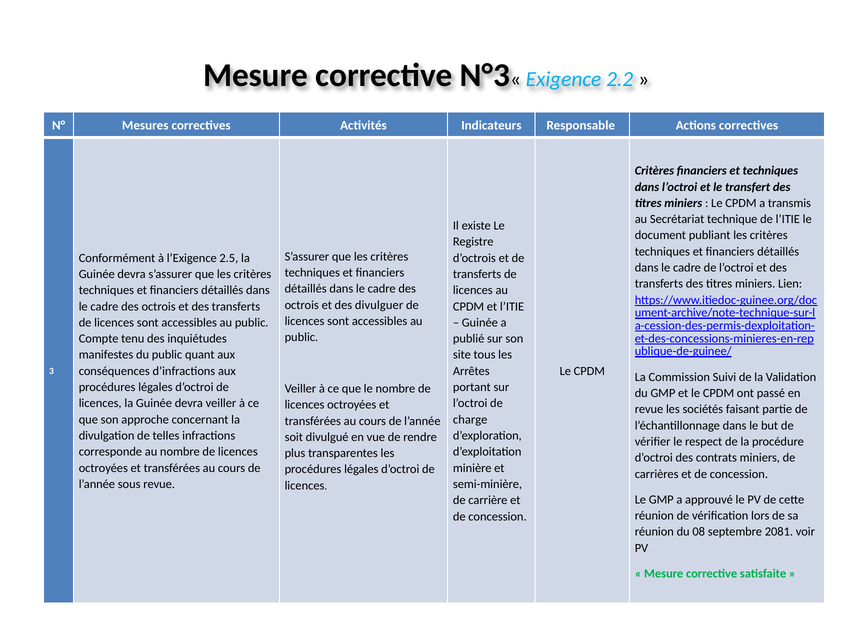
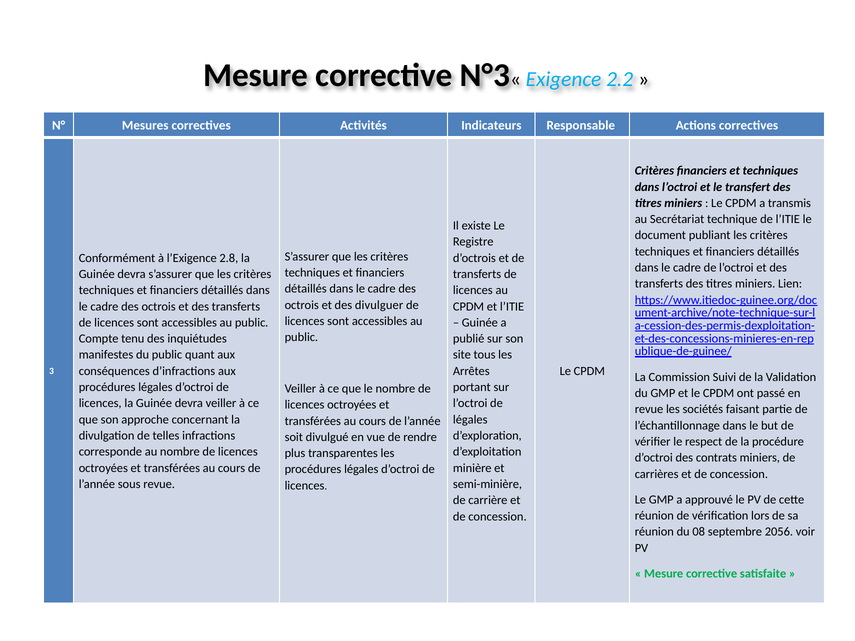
2.5: 2.5 -> 2.8 (229, 258)
charge: charge -> légales (470, 420)
2081: 2081 -> 2056 (779, 532)
